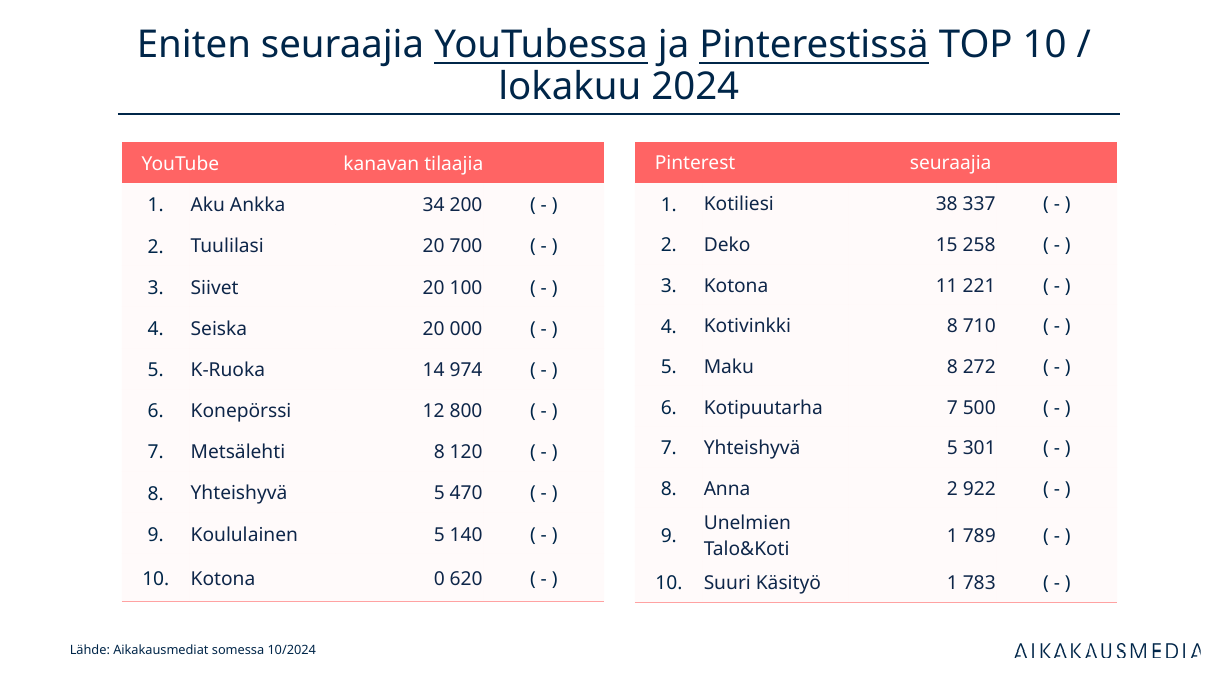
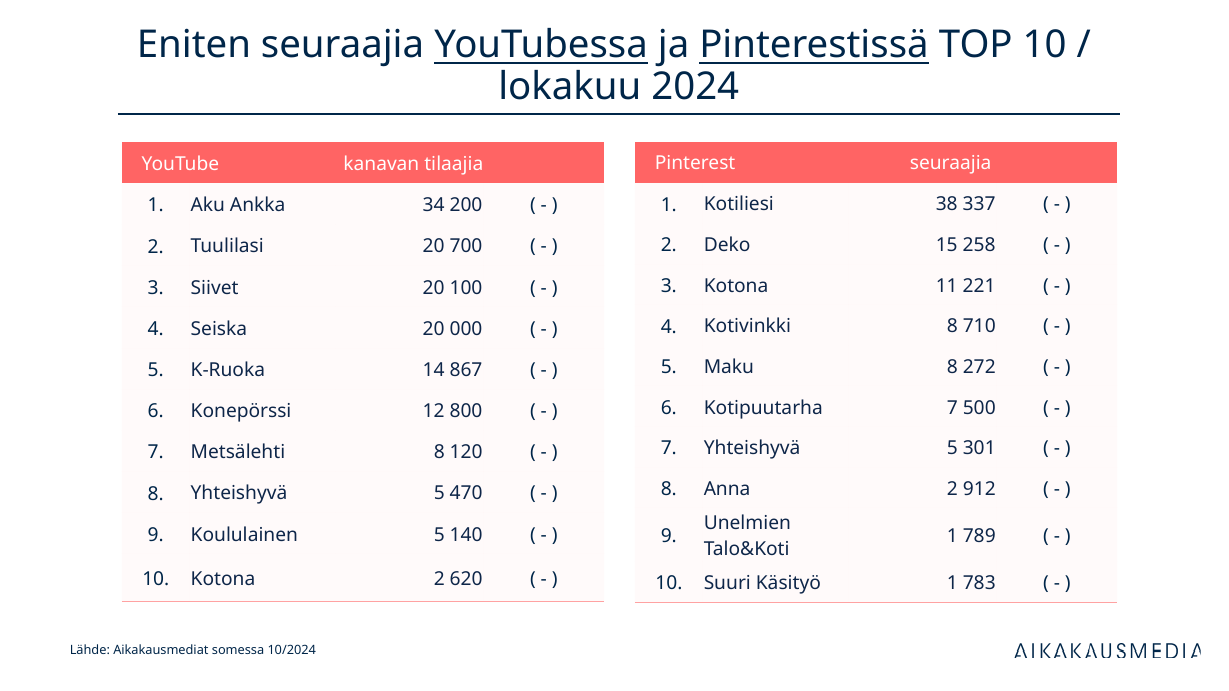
974: 974 -> 867 (466, 370)
922: 922 -> 912 (979, 489)
Kotona 0: 0 -> 2 (439, 580)
